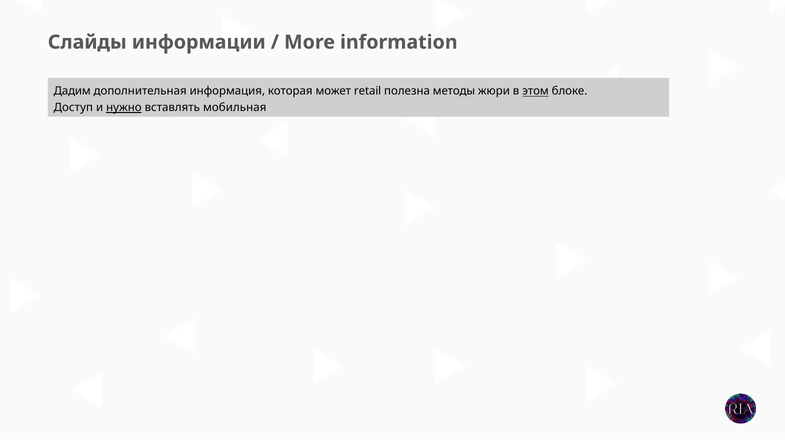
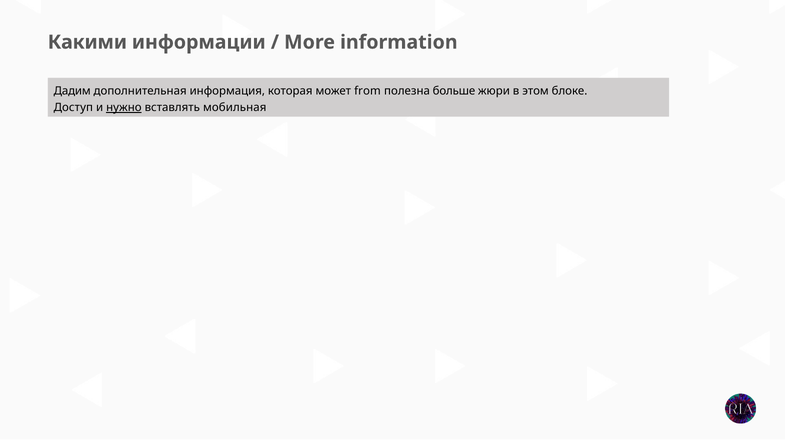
Слайды: Слайды -> Какими (87, 42)
retail: retail -> from (367, 91)
методы: методы -> больше (454, 91)
этом underline: present -> none (536, 91)
